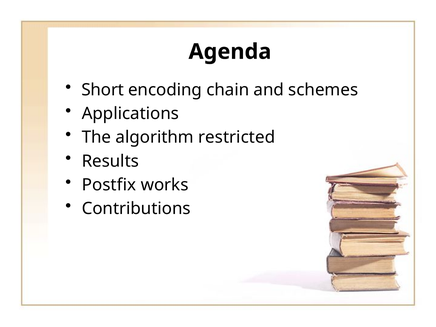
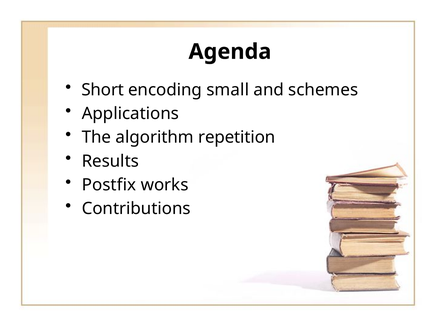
chain: chain -> small (228, 90)
restricted: restricted -> repetition (237, 137)
